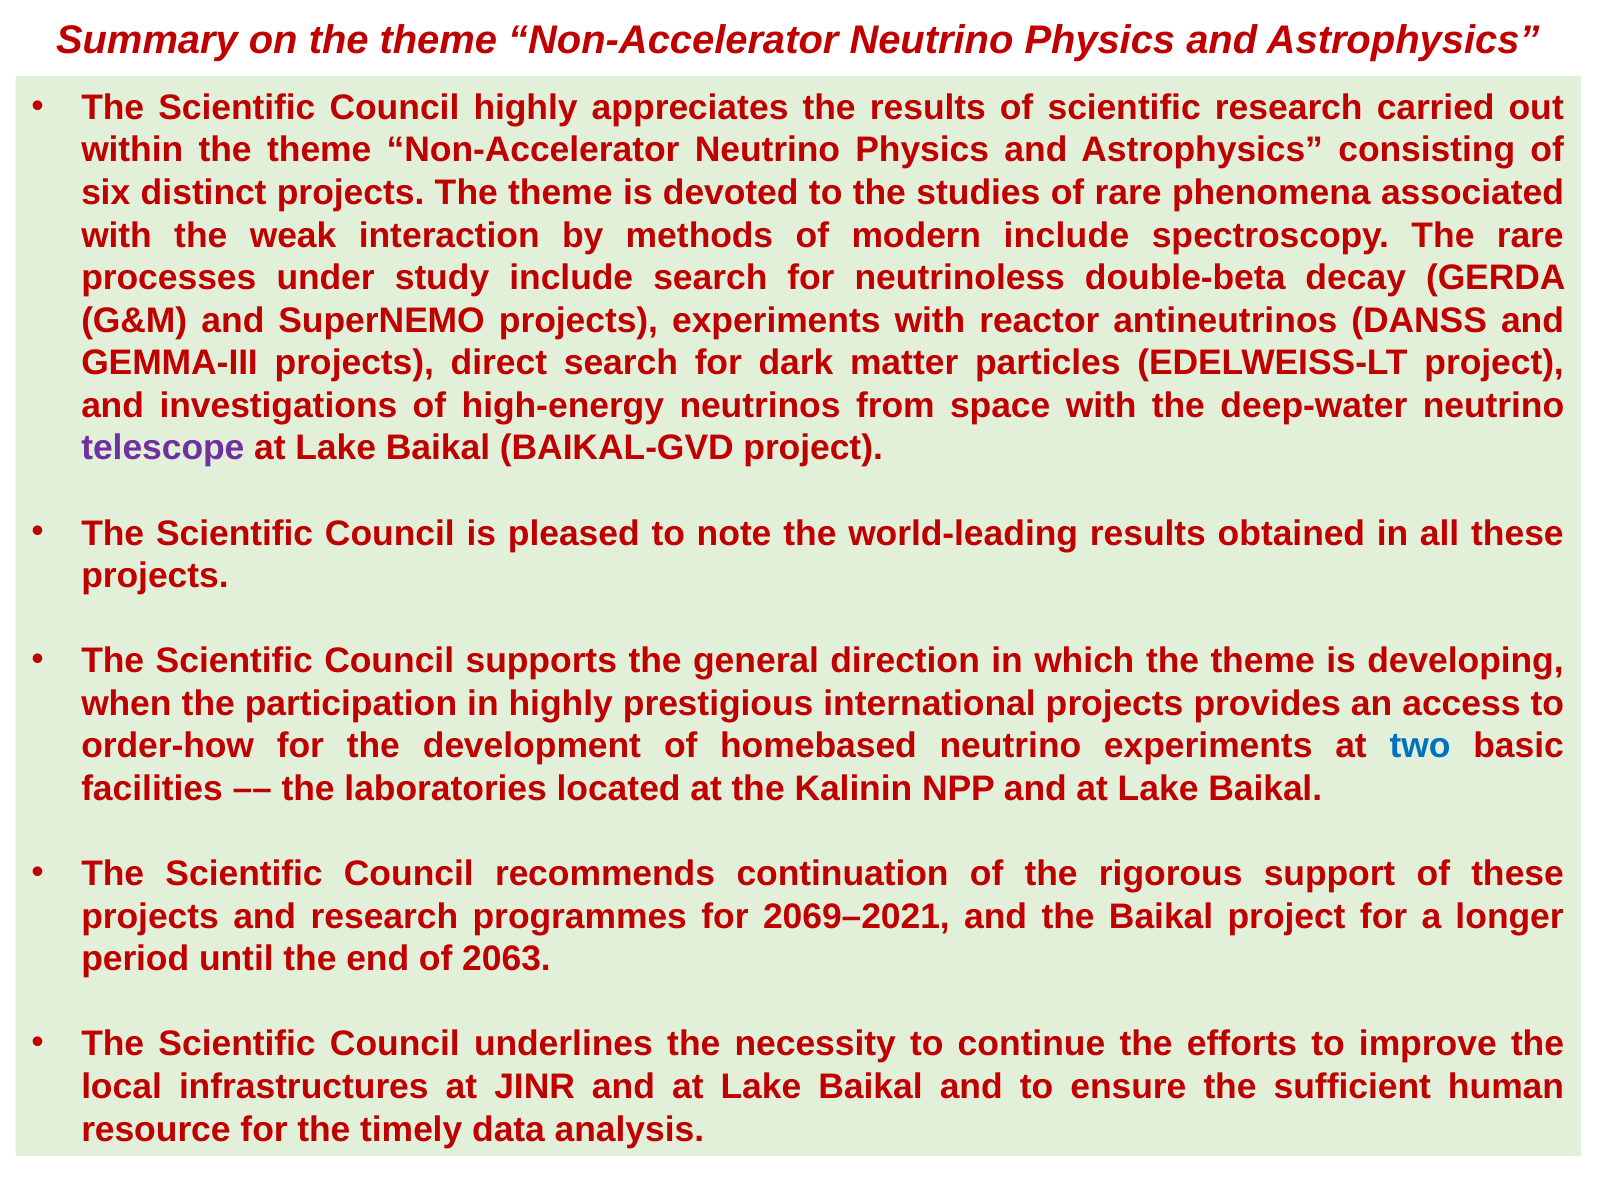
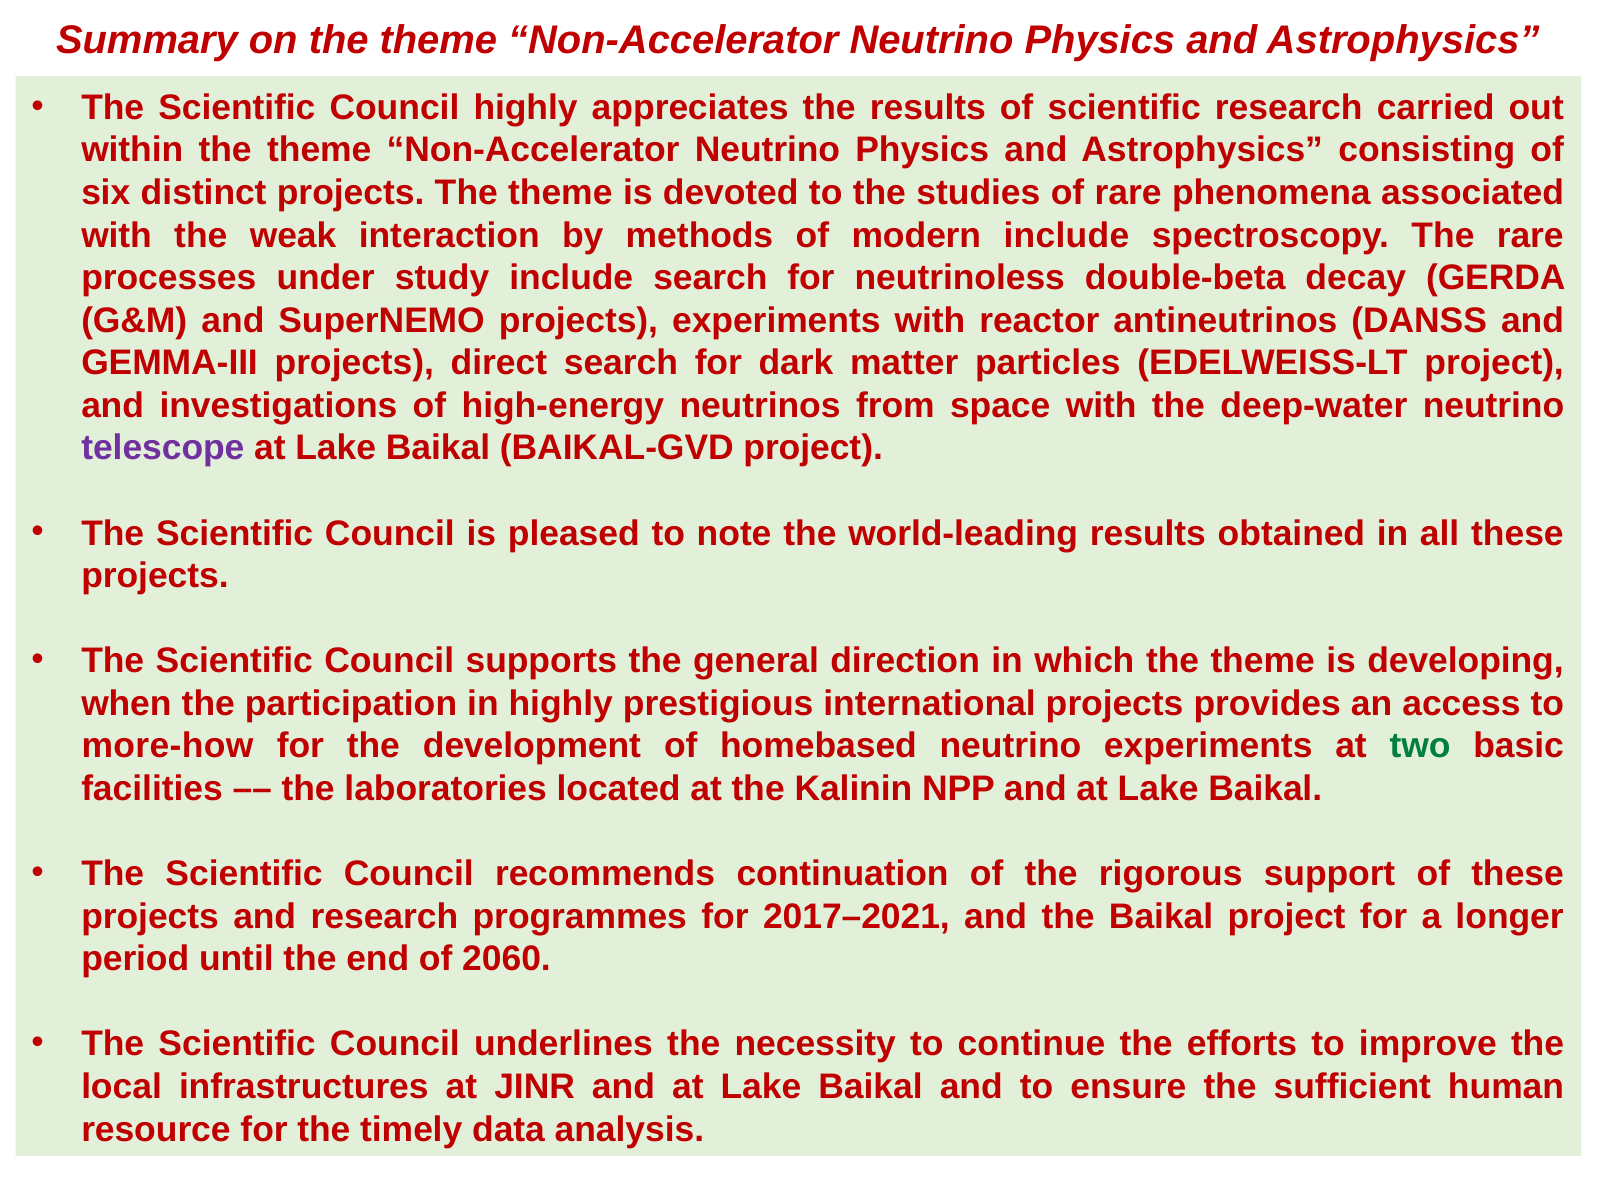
order-how: order-how -> more-how (167, 746)
two colour: blue -> green (1420, 746)
2069–2021: 2069–2021 -> 2017–2021 (856, 916)
2063: 2063 -> 2060 (506, 959)
